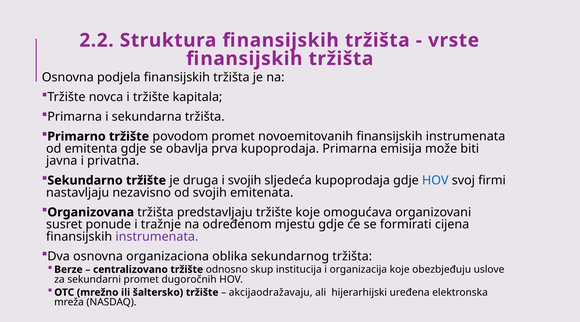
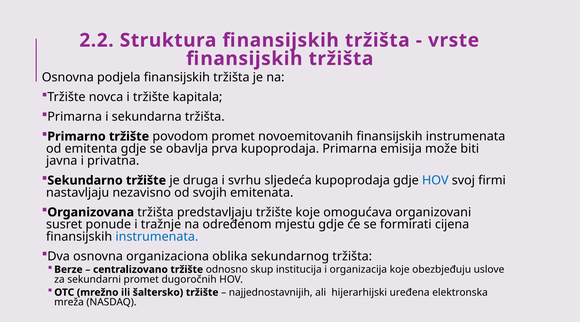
i svojih: svojih -> svrhu (245, 181)
instrumenata colour: purple -> blue (157, 237)
akcijaodražavaju: akcijaodražavaju -> najjednostavnijih (271, 293)
